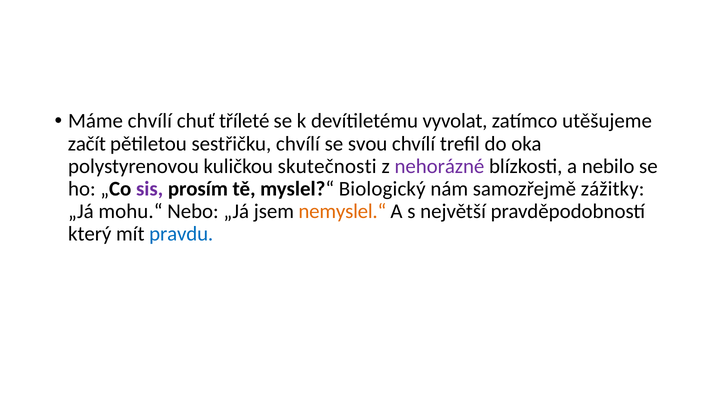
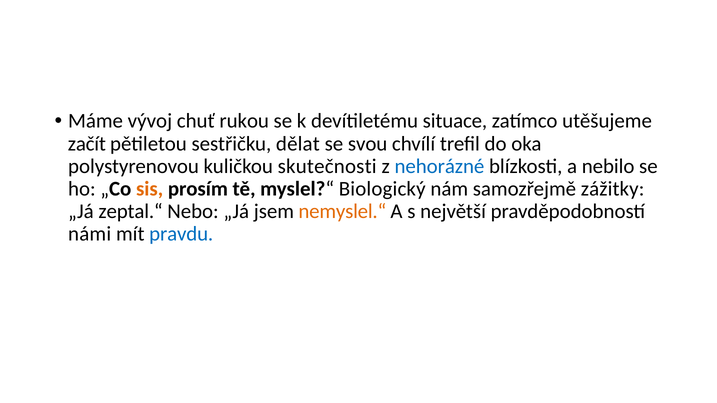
Máme chvílí: chvílí -> vývoj (150, 121)
tříleté: tříleté -> rukou (244, 121)
vyvolat: vyvolat -> situace (455, 121)
sestřičku chvílí: chvílí -> dělat (298, 144)
nehorázné colour: purple -> blue (439, 166)
sis colour: purple -> orange (150, 189)
mohu.“: mohu.“ -> zeptal.“ (131, 211)
který: který -> námi (90, 234)
